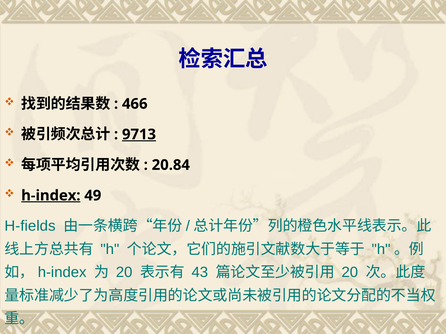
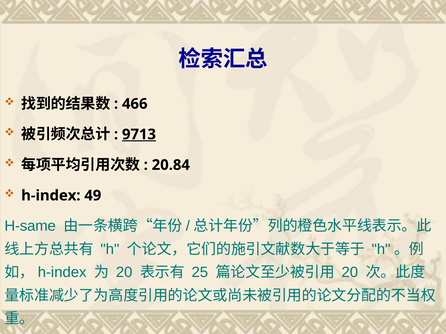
h-index underline: present -> none (51, 196)
H-fields: H-fields -> H-same (30, 226)
43: 43 -> 25 (200, 273)
